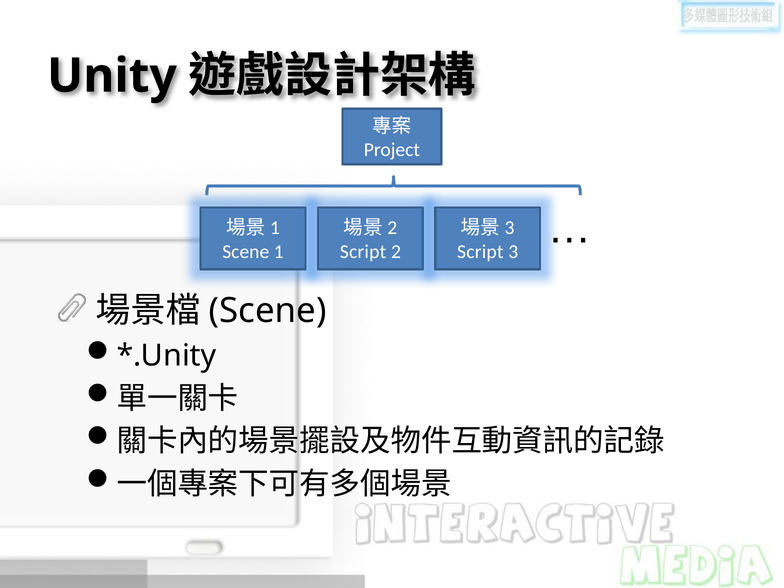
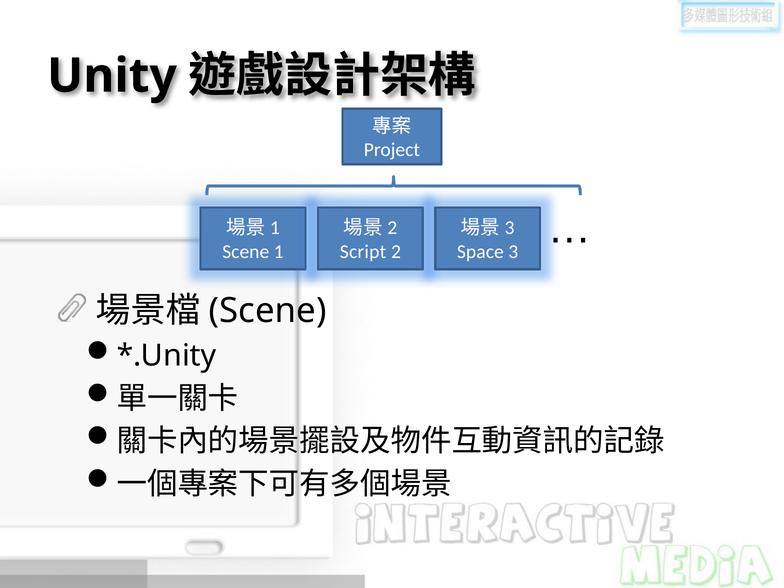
Script: Script -> Space (480, 252)
